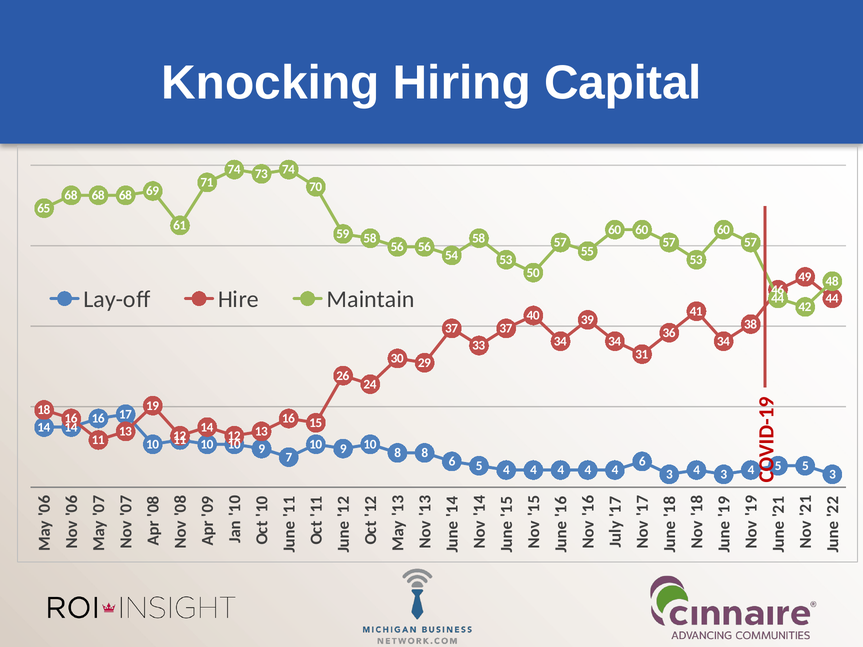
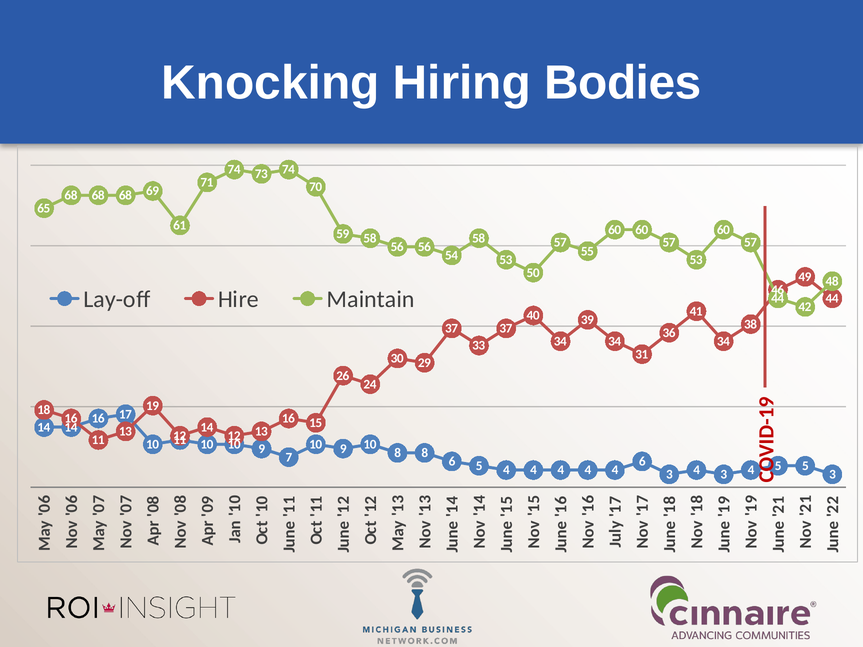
Capital: Capital -> Bodies (623, 83)
